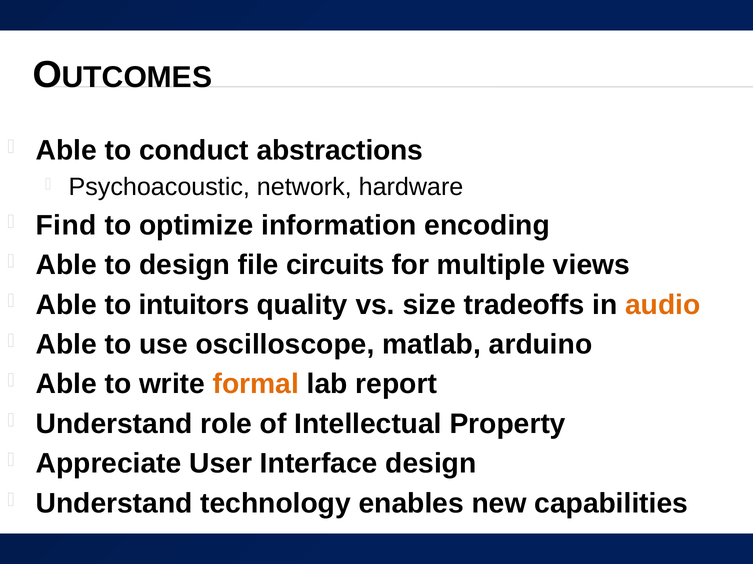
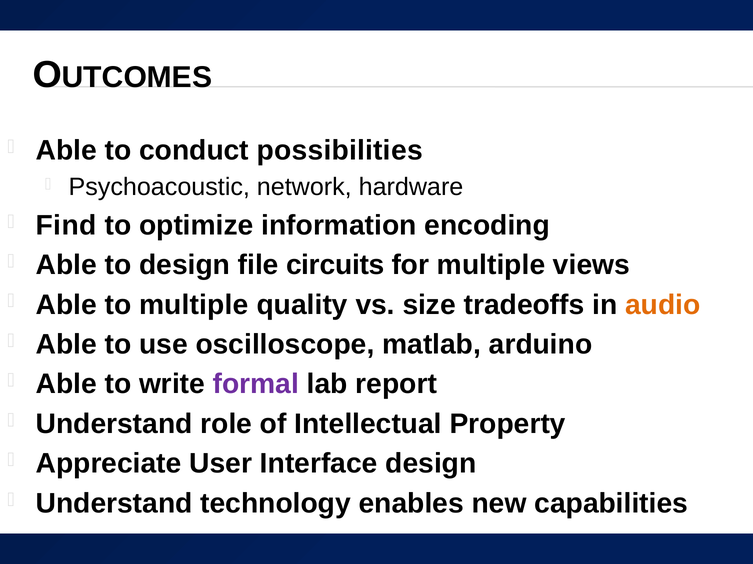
abstractions: abstractions -> possibilities (340, 151)
to intuitors: intuitors -> multiple (194, 305)
formal colour: orange -> purple (256, 385)
